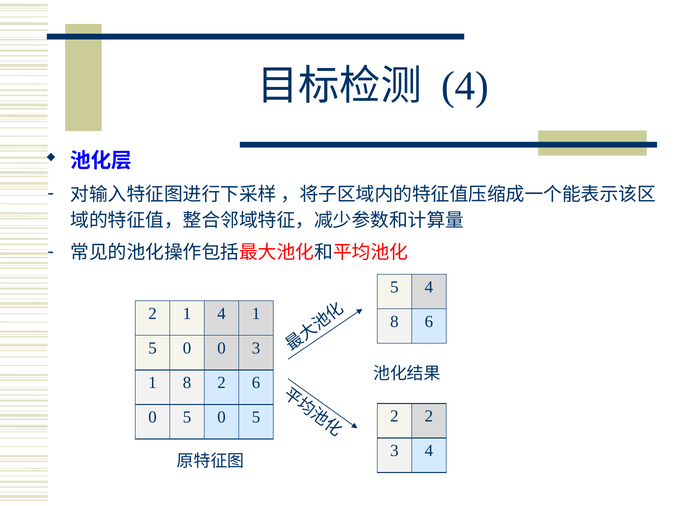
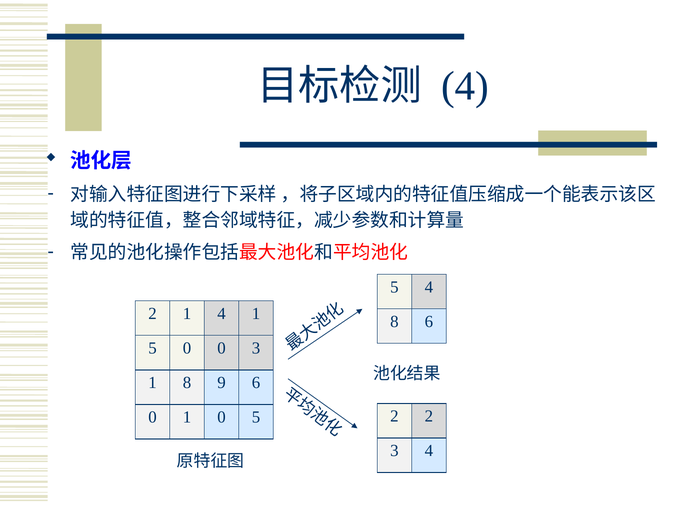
8 2: 2 -> 9 (222, 382)
5: 5 -> 1 (187, 417)
